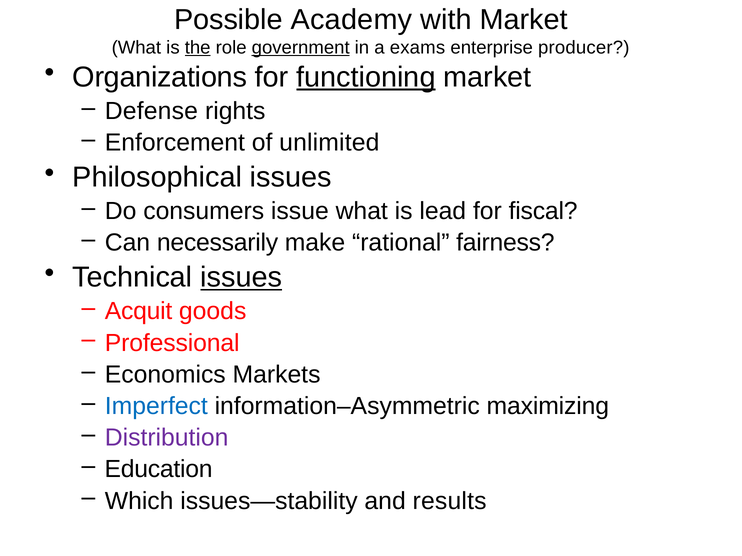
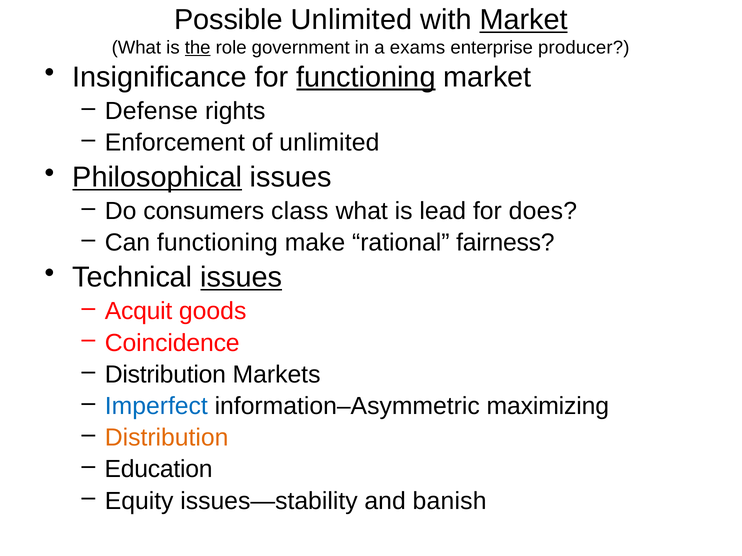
Possible Academy: Academy -> Unlimited (352, 20)
Market underline: none -> present (524, 20)
government underline: present -> none (301, 48)
Organizations: Organizations -> Insignificance (160, 77)
Philosophical underline: none -> present (157, 177)
issue: issue -> class (300, 211)
fiscal: fiscal -> does (543, 211)
Can necessarily: necessarily -> functioning (217, 243)
Professional: Professional -> Coincidence (172, 343)
Economics: Economics -> Distribution (165, 375)
Distribution colour: purple -> orange (167, 438)
Which: Which -> Equity (139, 501)
results: results -> banish (450, 501)
